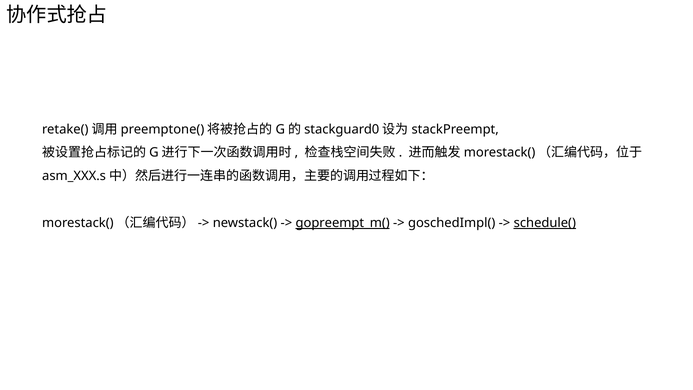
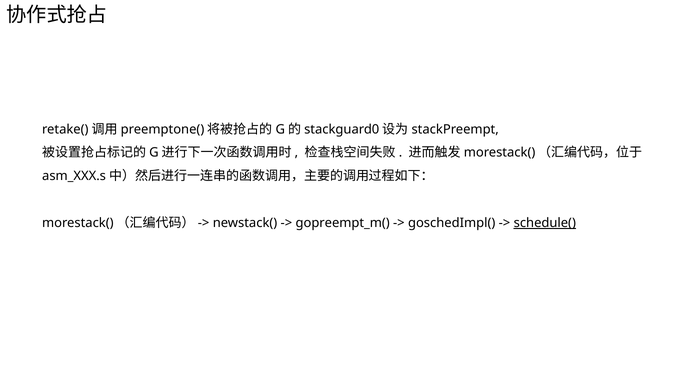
gopreempt_m( underline: present -> none (343, 223)
